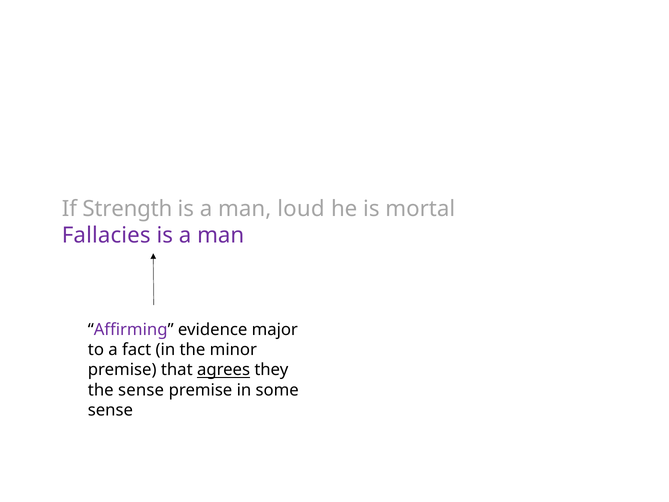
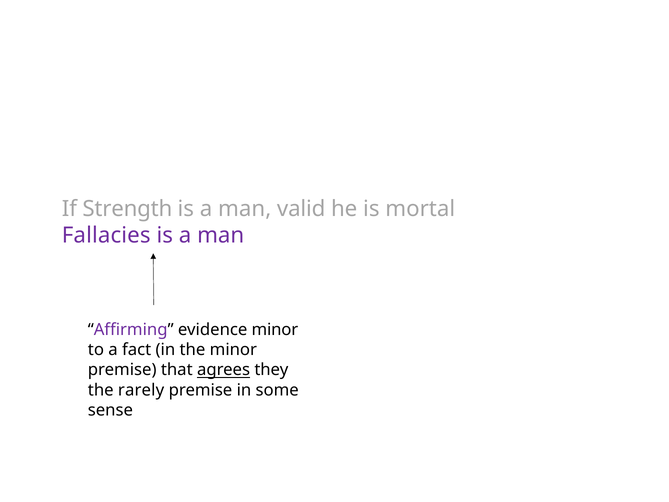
loud: loud -> valid (301, 209)
evidence major: major -> minor (275, 330)
the sense: sense -> rarely (141, 390)
